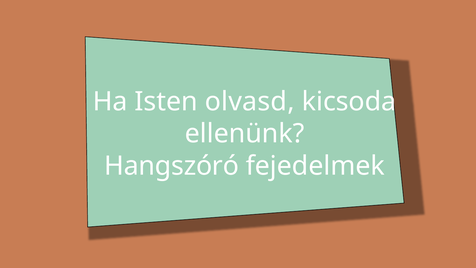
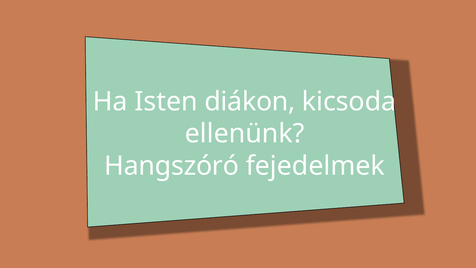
olvasd: olvasd -> diákon (250, 101)
